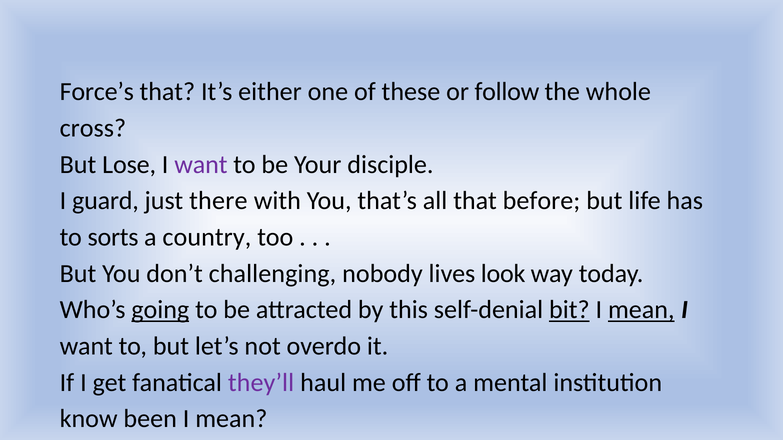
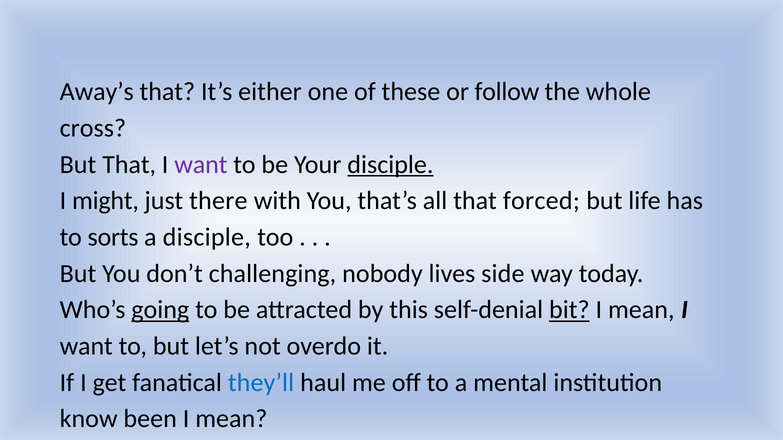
Force’s: Force’s -> Away’s (97, 92)
But Lose: Lose -> That (129, 165)
disciple underline: none -> present (390, 165)
guard: guard -> might (106, 201)
before: before -> forced (541, 201)
a country: country -> disciple (207, 237)
look: look -> side (503, 274)
mean underline: present -> none (641, 310)
they’ll colour: purple -> blue (261, 383)
